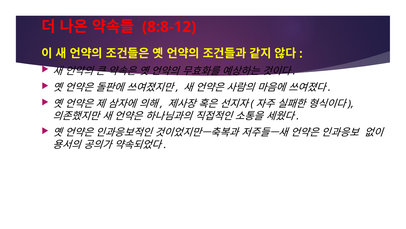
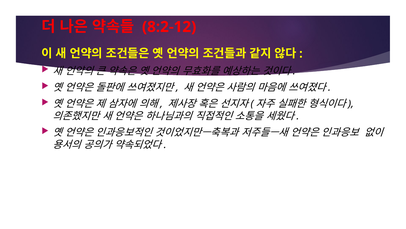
8:8-12: 8:8-12 -> 8:2-12 (169, 27)
